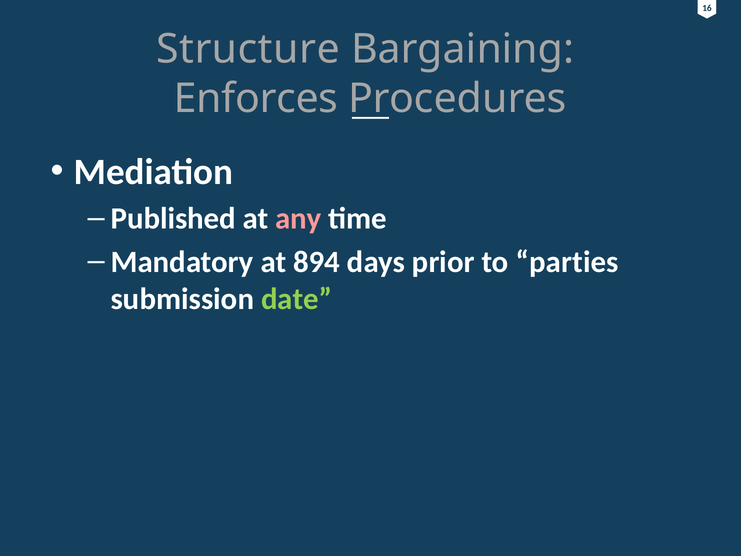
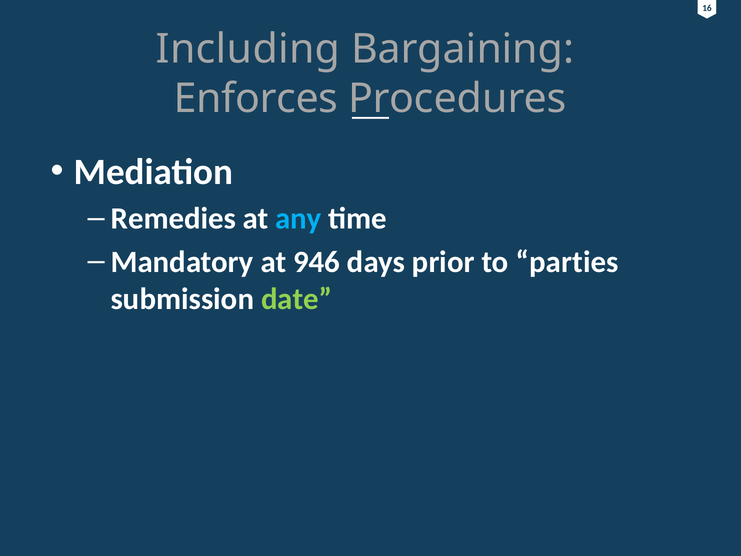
Structure: Structure -> Including (248, 49)
Published: Published -> Remedies (173, 219)
any colour: pink -> light blue (298, 219)
894: 894 -> 946 (317, 262)
